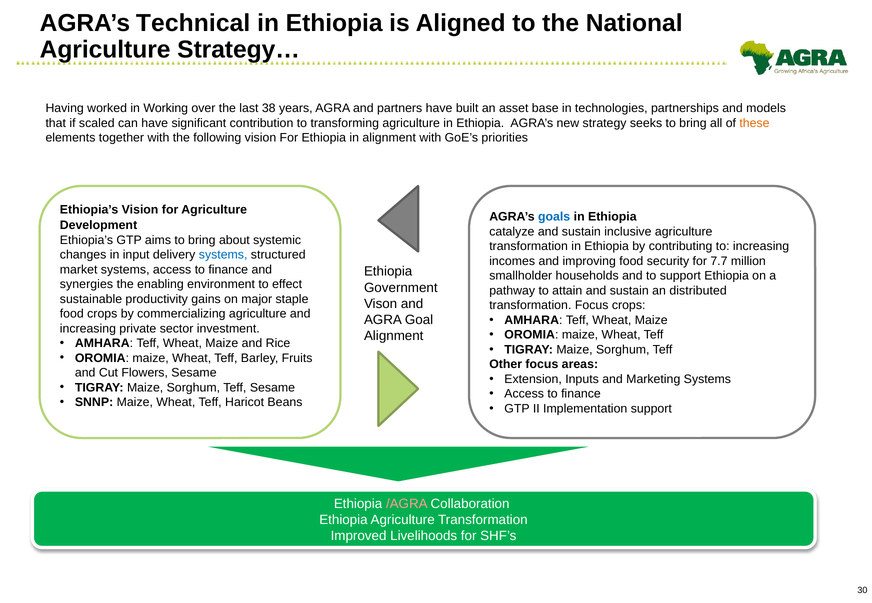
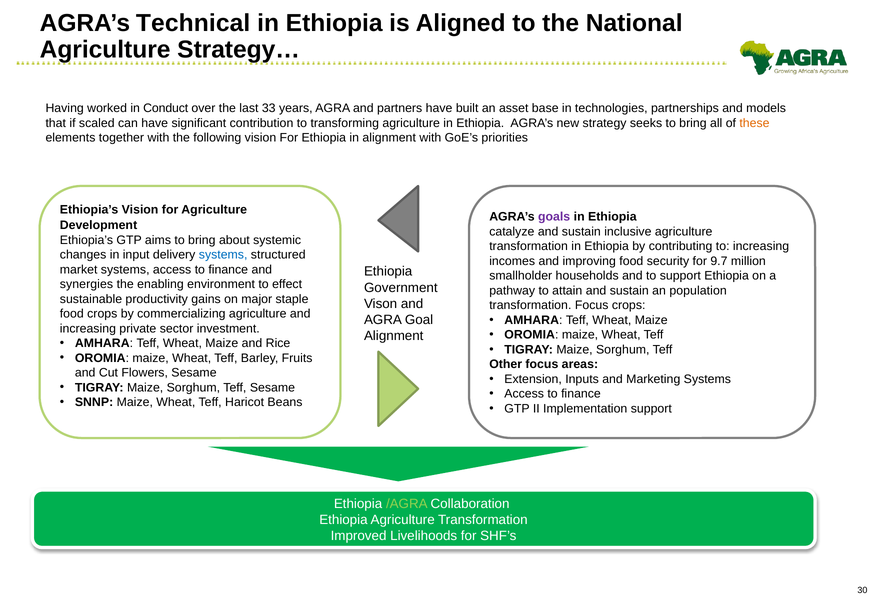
Working: Working -> Conduct (166, 109)
38: 38 -> 33 (269, 109)
goals colour: blue -> purple (554, 217)
7.7: 7.7 -> 9.7 (719, 261)
distributed: distributed -> population (698, 291)
/AGRA colour: pink -> light green (407, 504)
